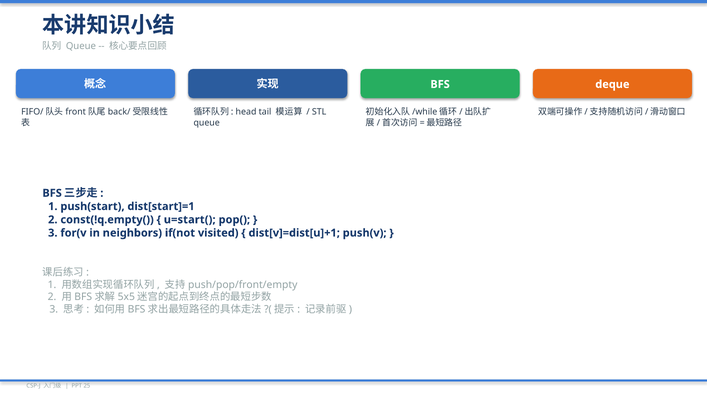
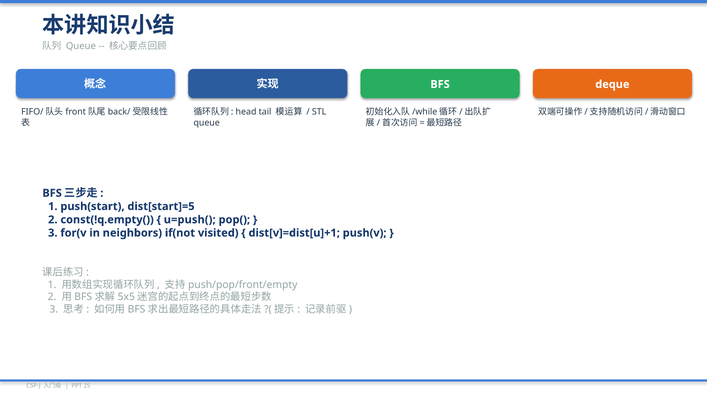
dist[start]=1: dist[start]=1 -> dist[start]=5 (161, 206)
u=start(: u=start( -> u=push( (190, 219)
